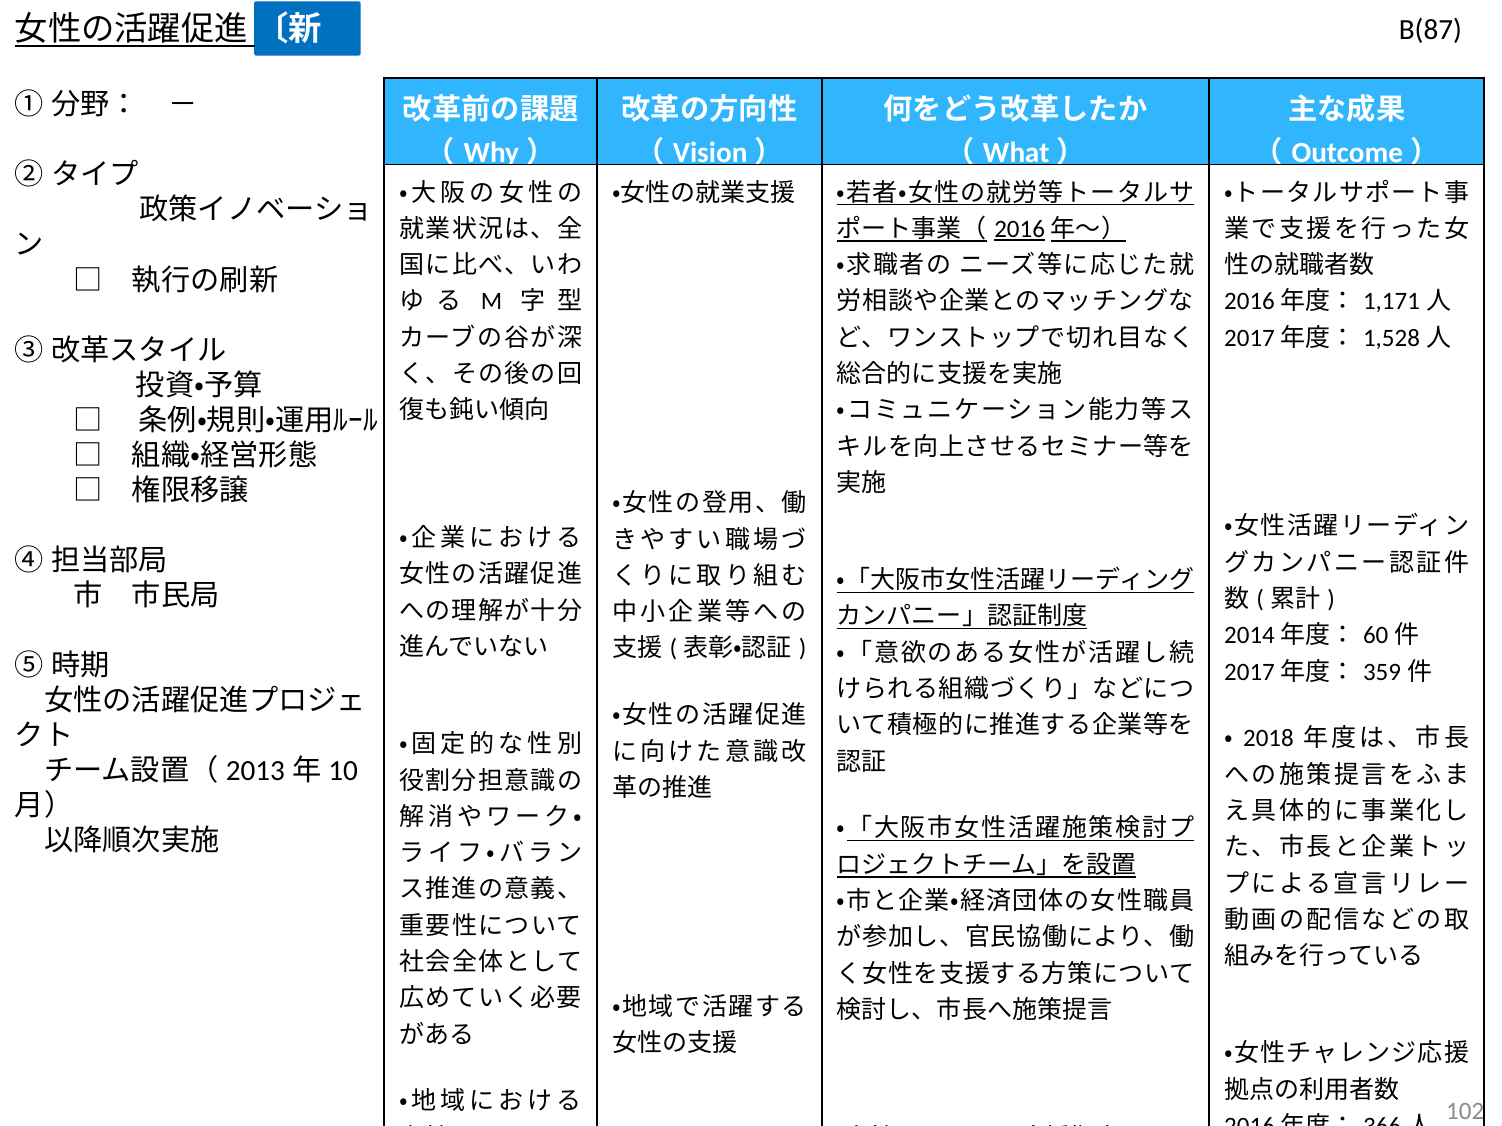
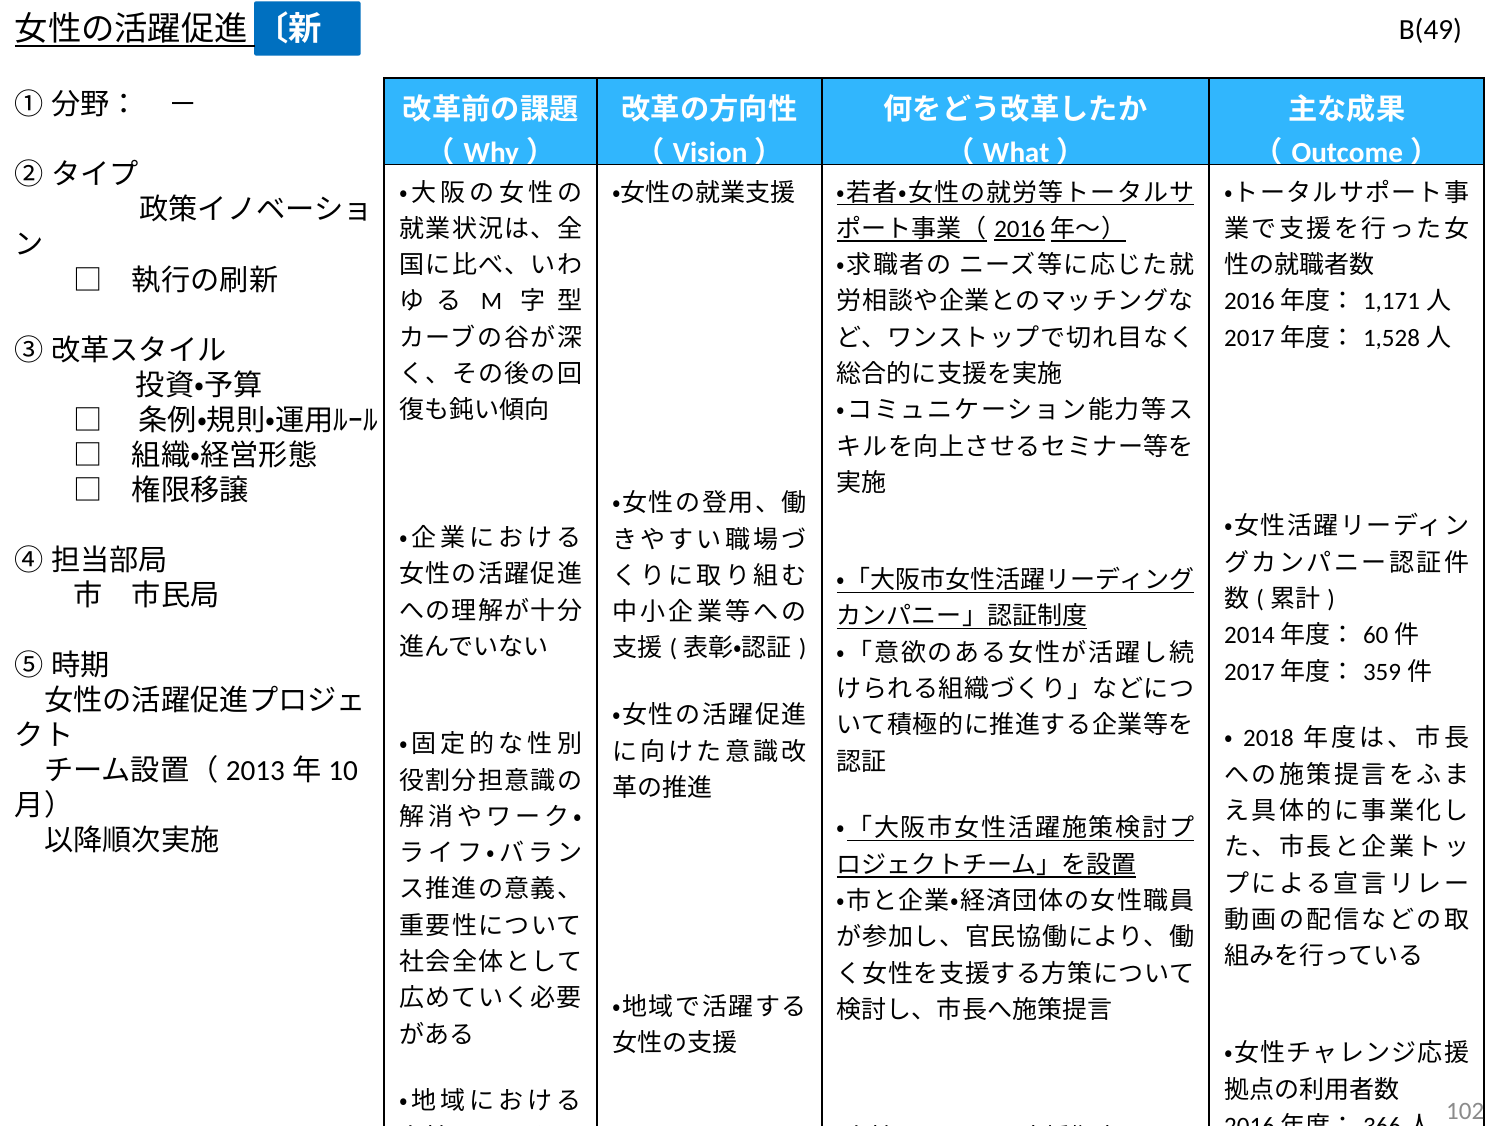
B(87: B(87 -> B(49 (1430, 30)
